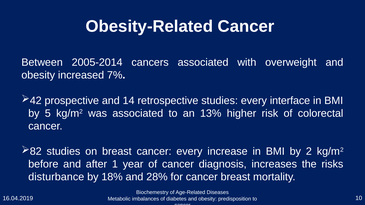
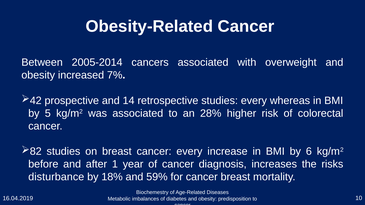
interface: interface -> whereas (290, 101)
13%: 13% -> 28% (211, 113)
2: 2 -> 6 (309, 152)
28%: 28% -> 59% (157, 177)
